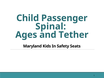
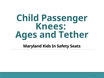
Spinal: Spinal -> Knees (51, 26)
